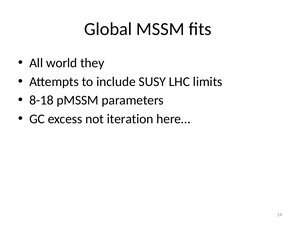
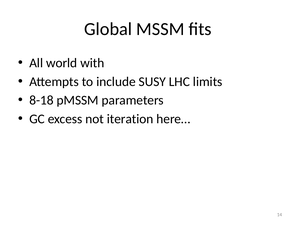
they: they -> with (92, 63)
